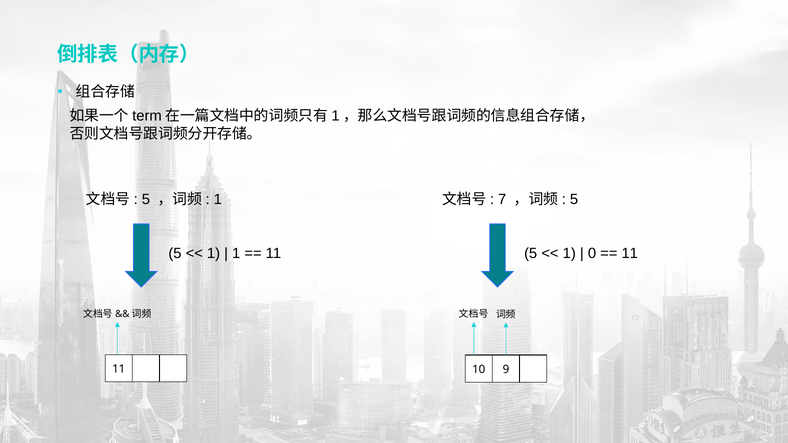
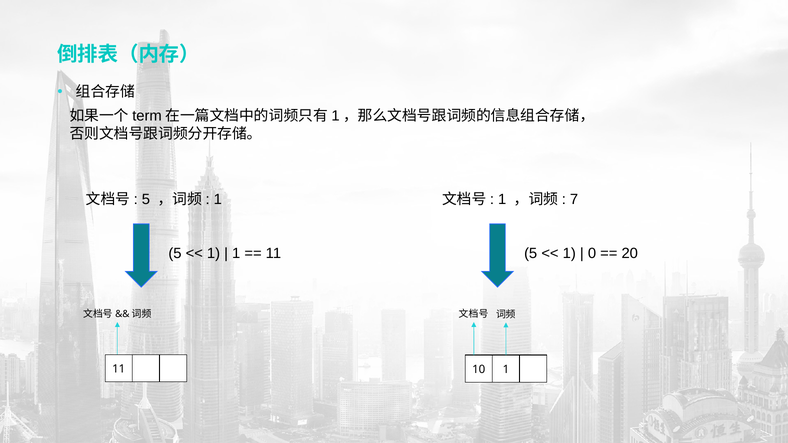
7: 7 -> 1 (502, 200)
5: 5 -> 7 (574, 200)
11: 11 -> 20 (630, 254)
10 9: 9 -> 1 (506, 369)
